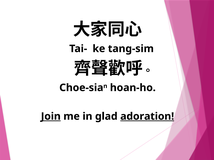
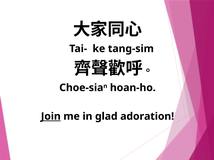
adoration underline: present -> none (147, 117)
